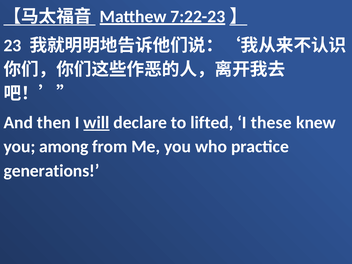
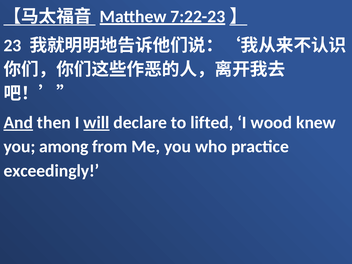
And underline: none -> present (18, 123)
these: these -> wood (271, 123)
generations: generations -> exceedingly (51, 171)
